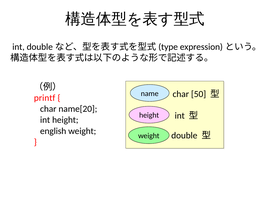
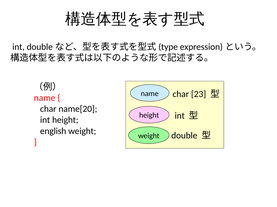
50: 50 -> 23 (199, 94)
printf: printf -> name (45, 98)
